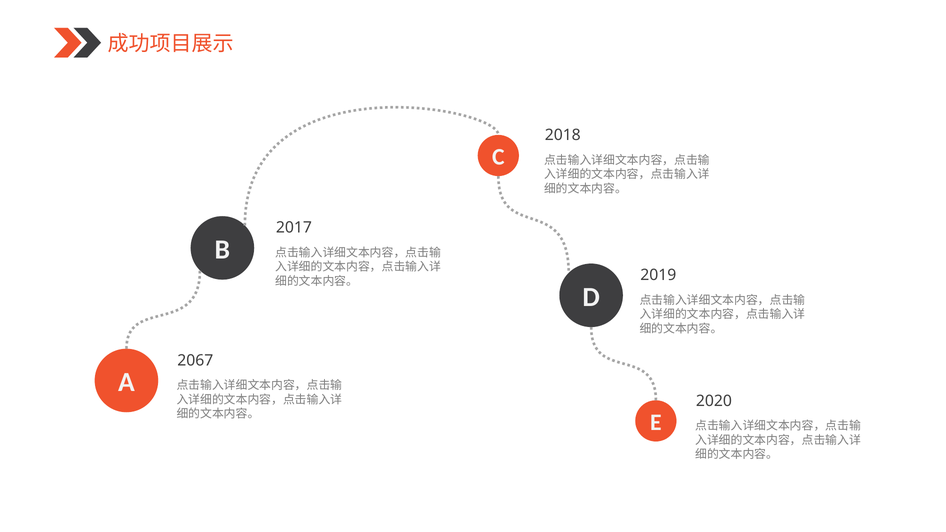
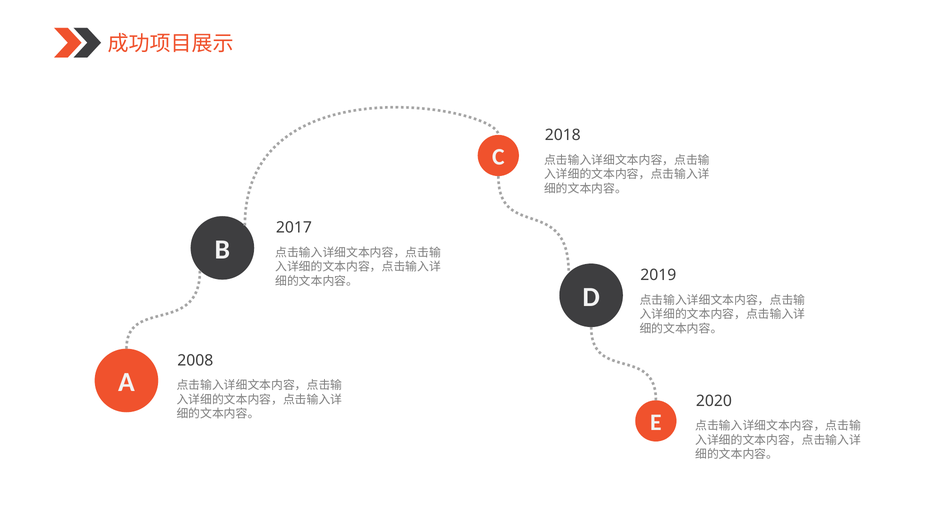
2067: 2067 -> 2008 (195, 361)
